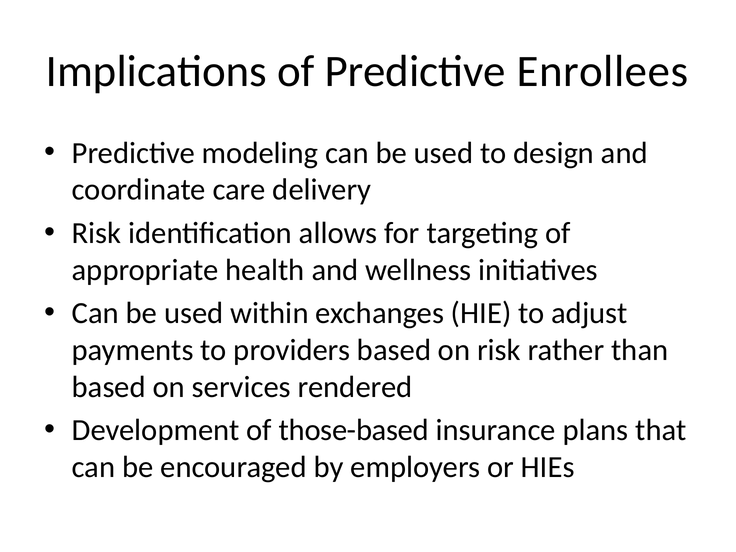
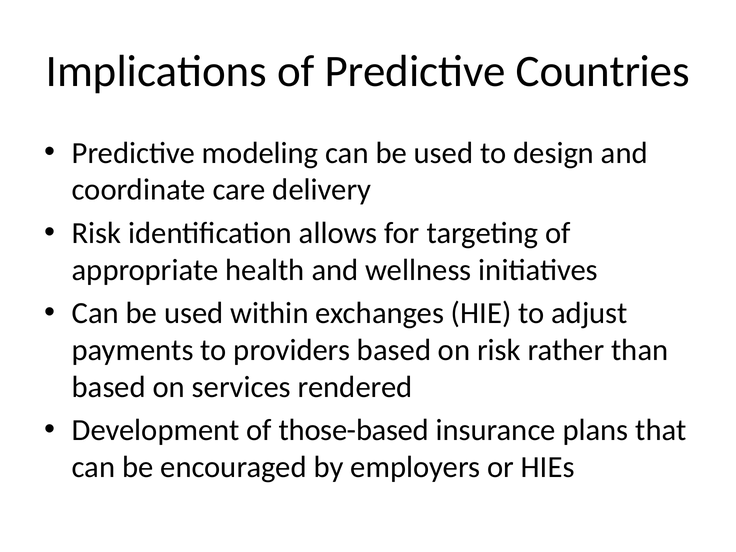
Enrollees: Enrollees -> Countries (603, 71)
